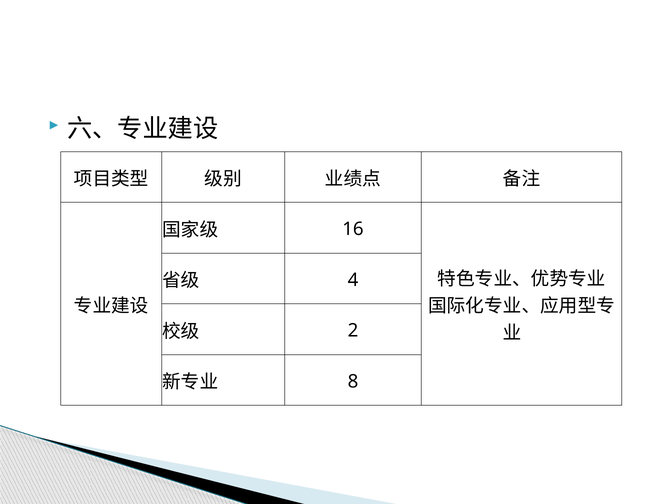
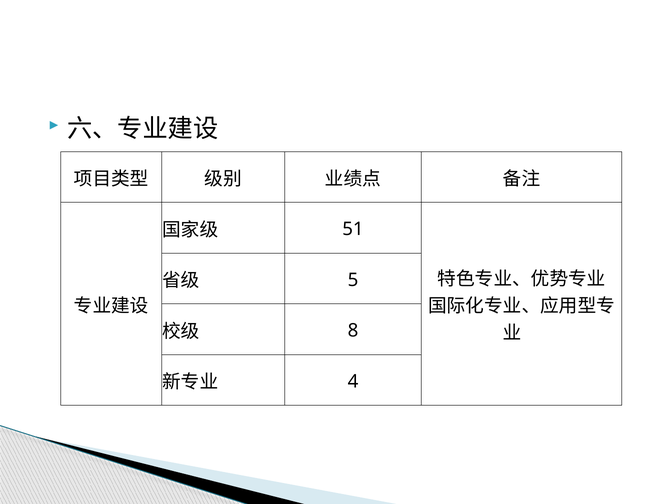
16: 16 -> 51 (353, 229)
4: 4 -> 5 (353, 280)
2: 2 -> 8 (353, 331)
8: 8 -> 4 (353, 381)
